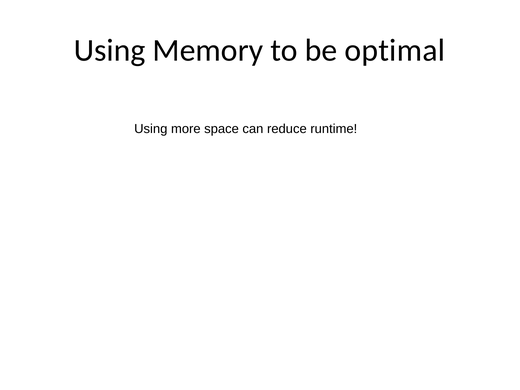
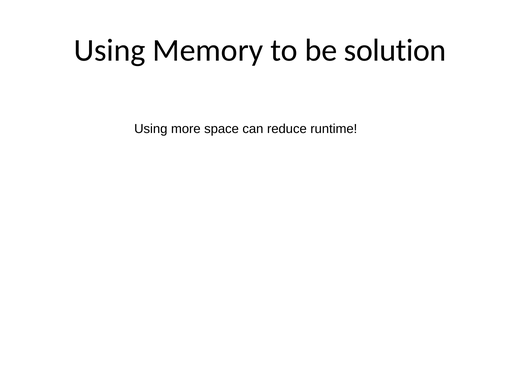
optimal: optimal -> solution (395, 50)
